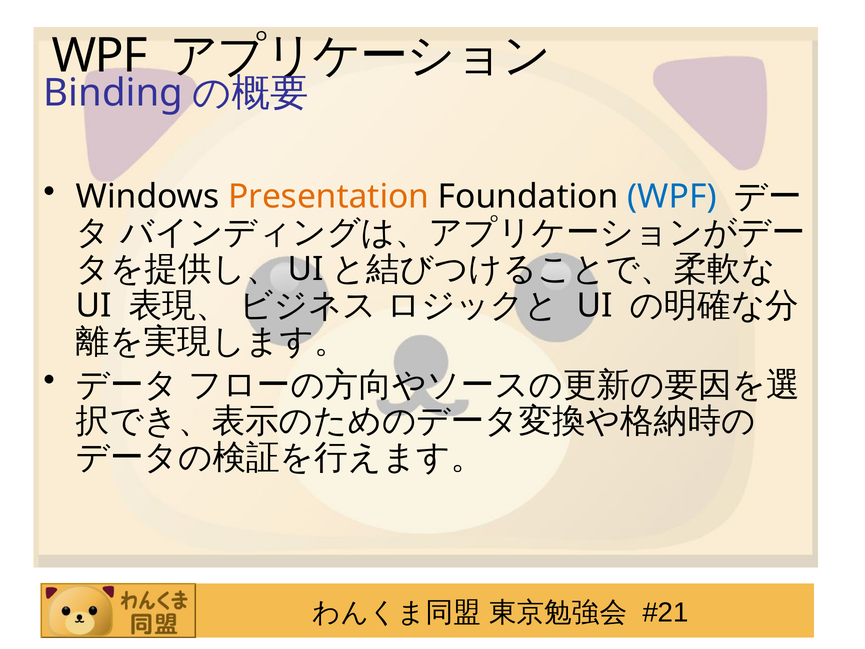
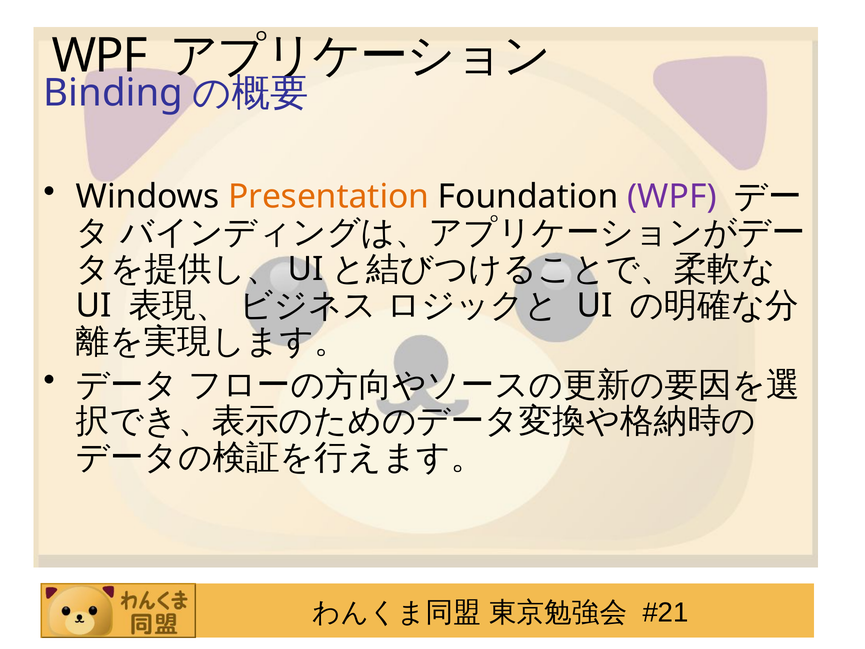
WPF colour: blue -> purple (672, 196)
